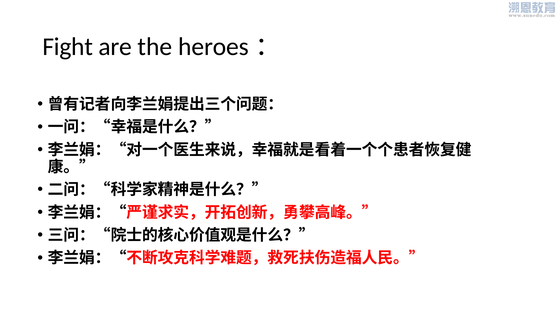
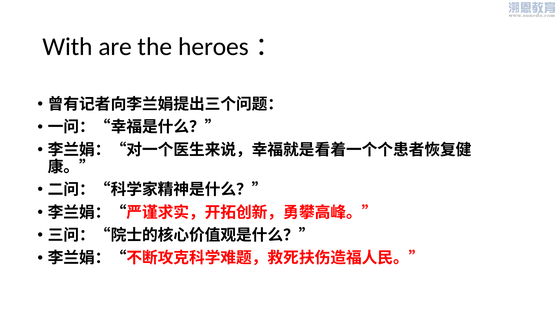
Fight: Fight -> With (68, 47)
